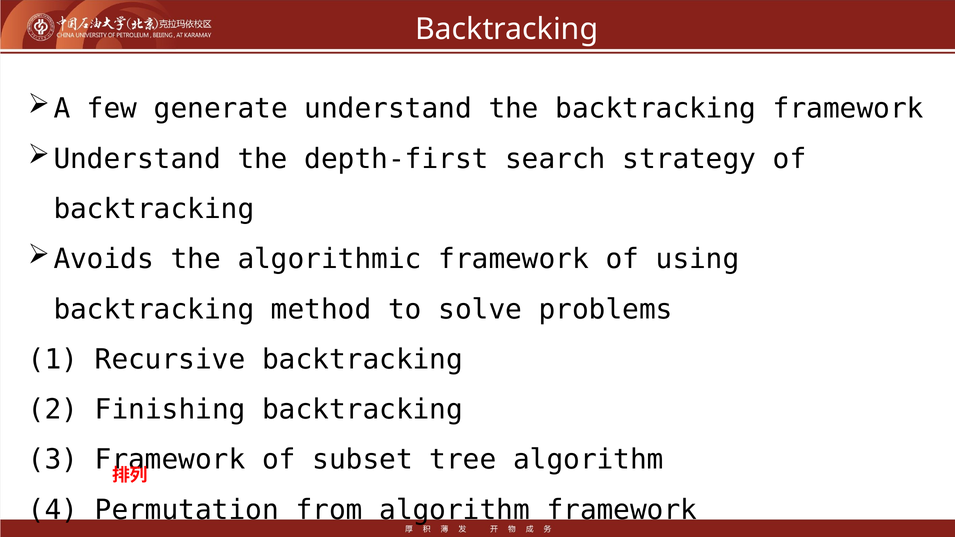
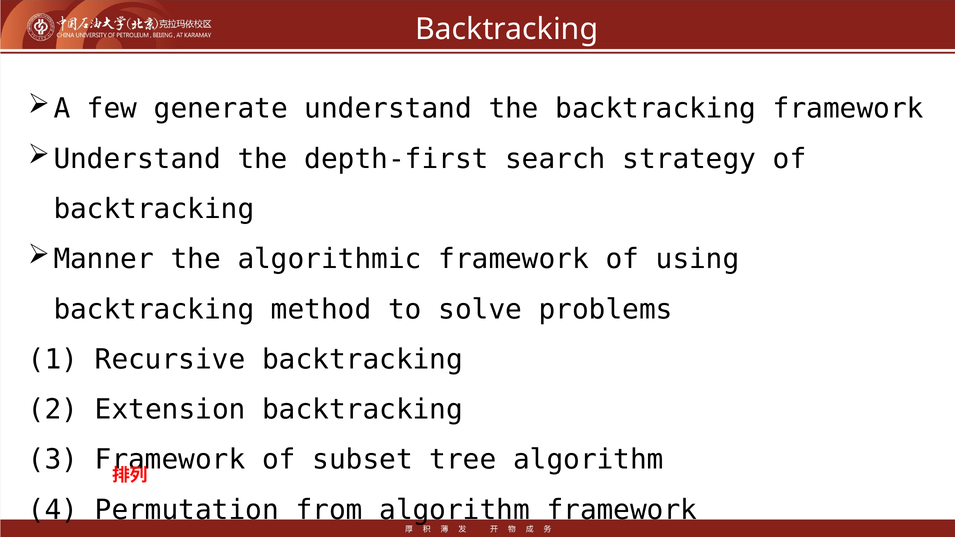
Avoids: Avoids -> Manner (104, 259)
Finishing: Finishing -> Extension (170, 410)
